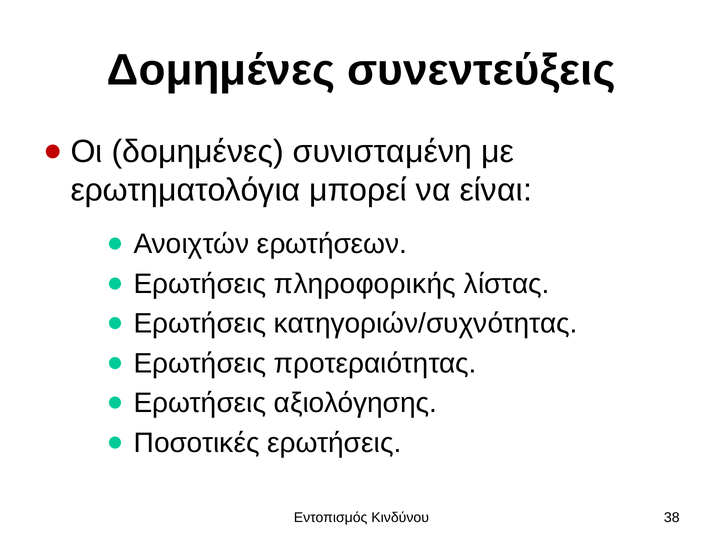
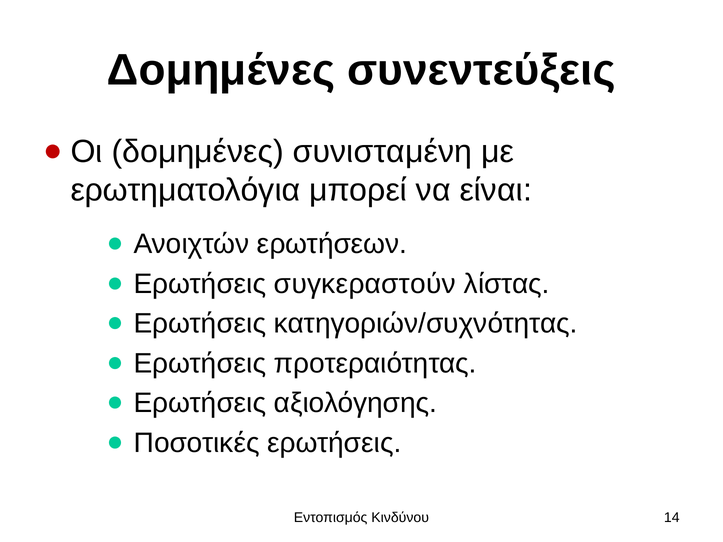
πληροφορικής: πληροφορικής -> συγκεραστούν (365, 284)
38: 38 -> 14 (672, 518)
